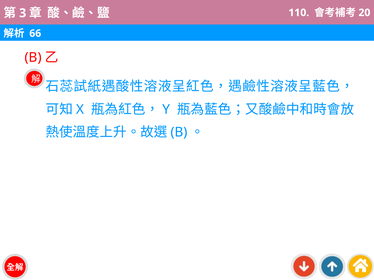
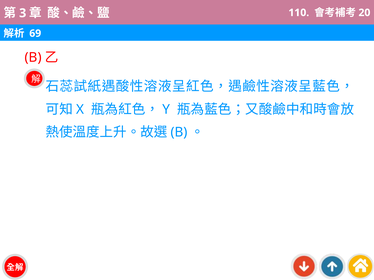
66: 66 -> 69 (35, 33)
